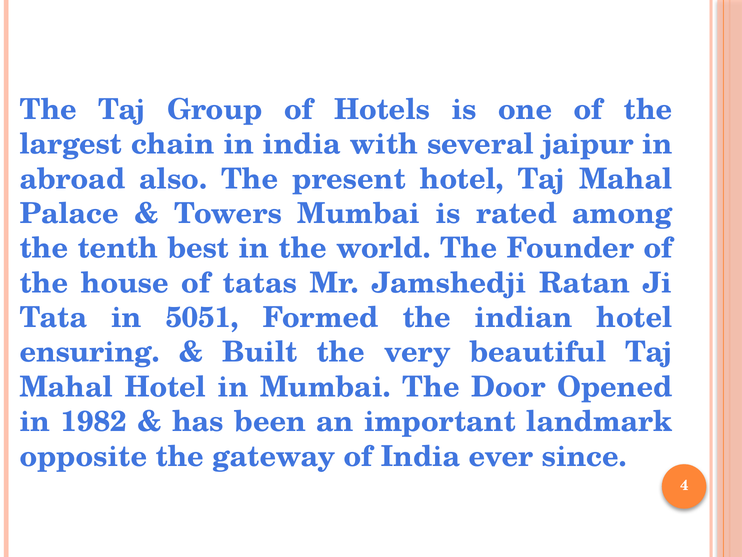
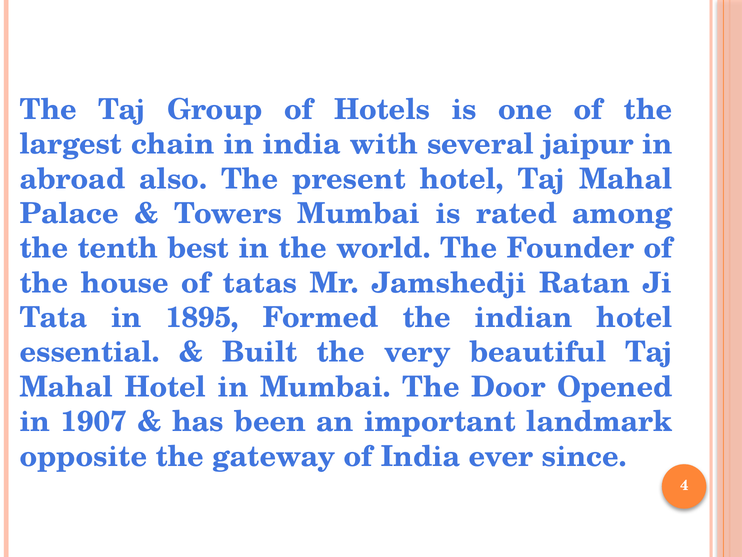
5051: 5051 -> 1895 (202, 317)
ensuring: ensuring -> essential (90, 352)
1982: 1982 -> 1907 (94, 421)
